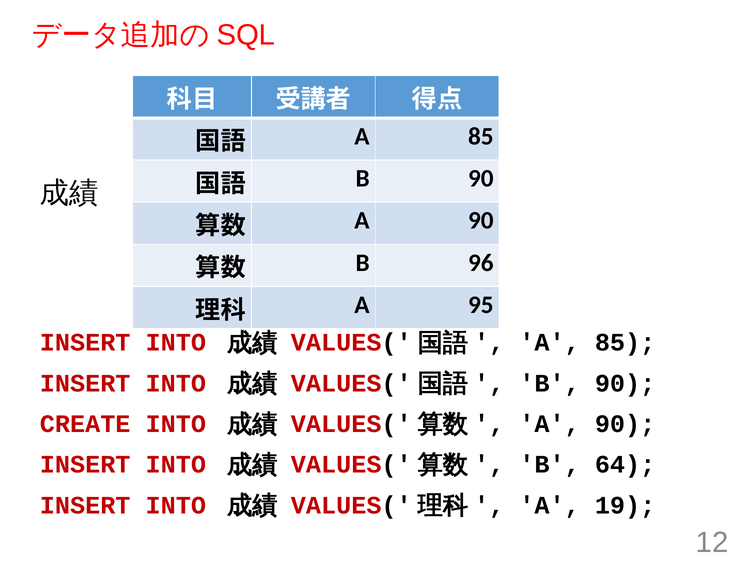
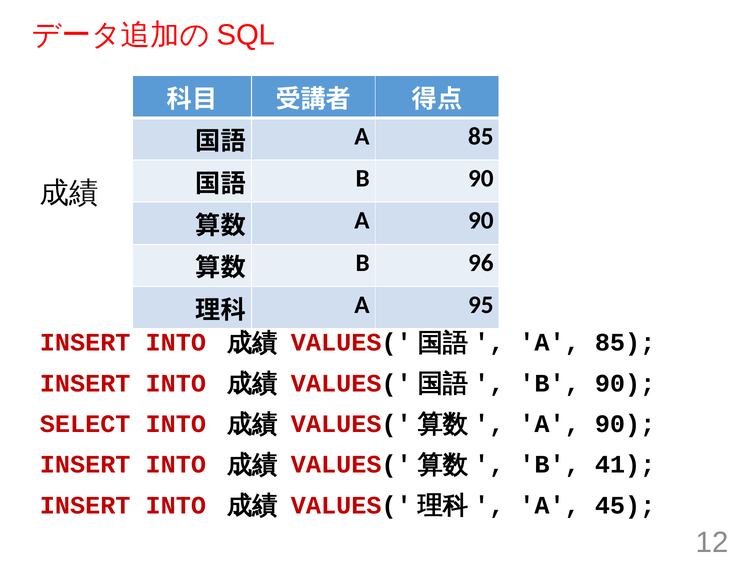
CREATE: CREATE -> SELECT (85, 424)
64: 64 -> 41 (625, 465)
19: 19 -> 45 (625, 506)
